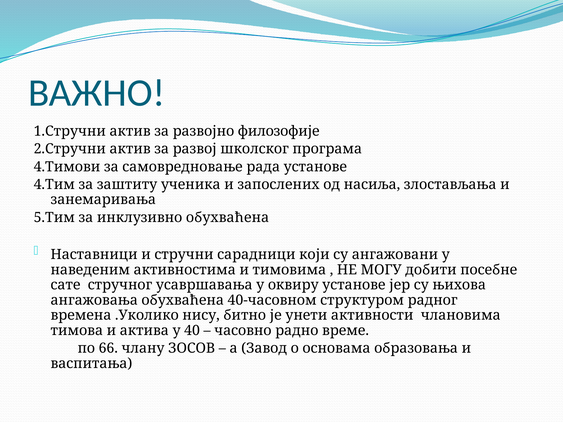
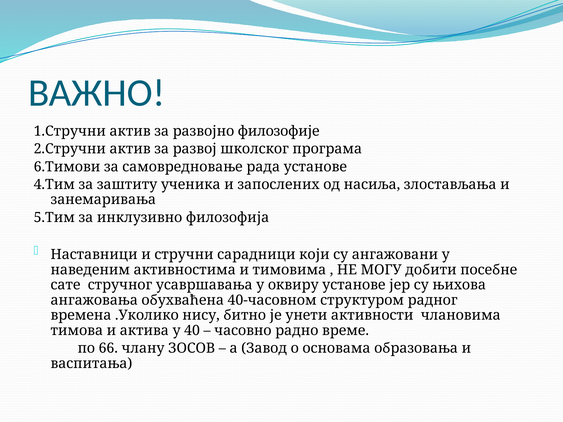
4.Тимови: 4.Тимови -> 6.Тимови (67, 167)
инклузивно обухваћена: обухваћена -> филозофија (228, 217)
